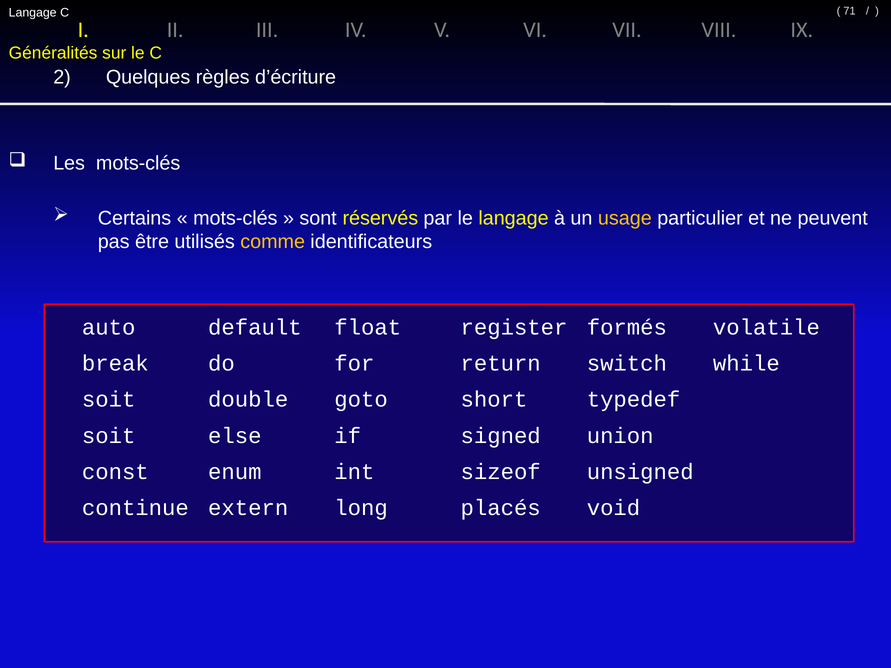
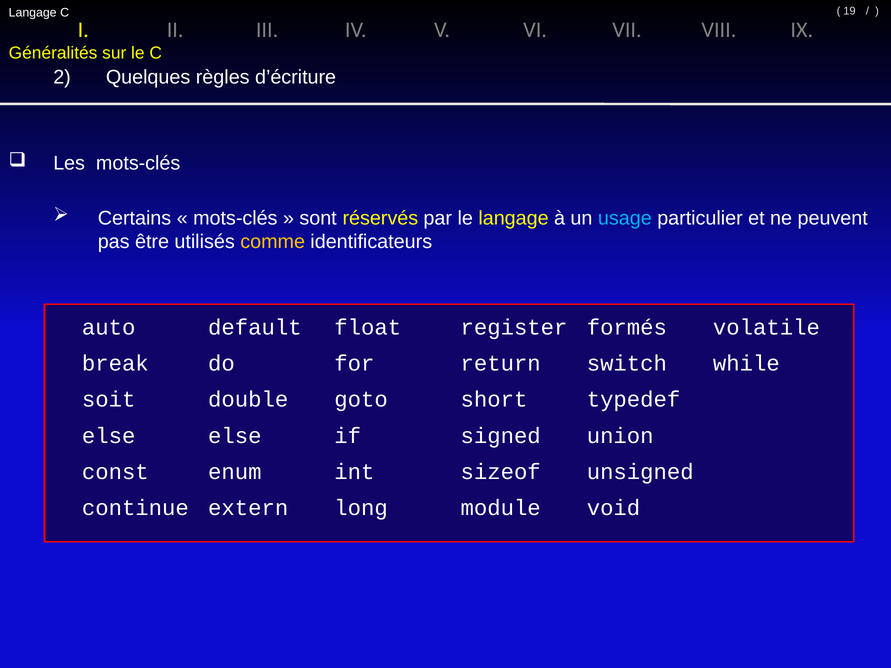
71: 71 -> 19 (850, 11)
usage colour: yellow -> light blue (625, 218)
soit: soit -> else (109, 436)
placés: placés -> module (501, 508)
